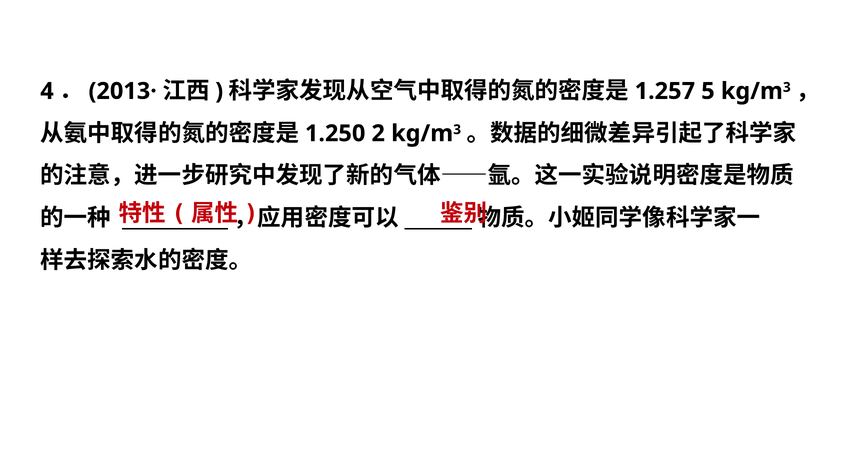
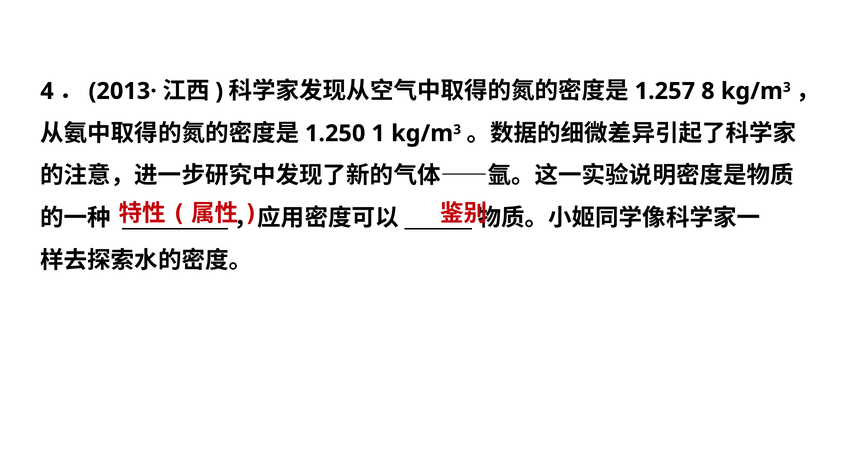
5: 5 -> 8 (708, 91)
2: 2 -> 1 (378, 133)
